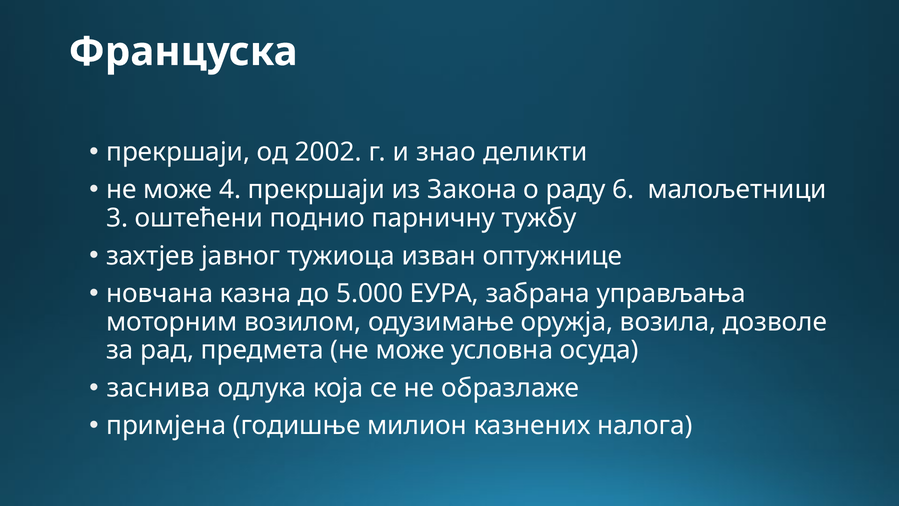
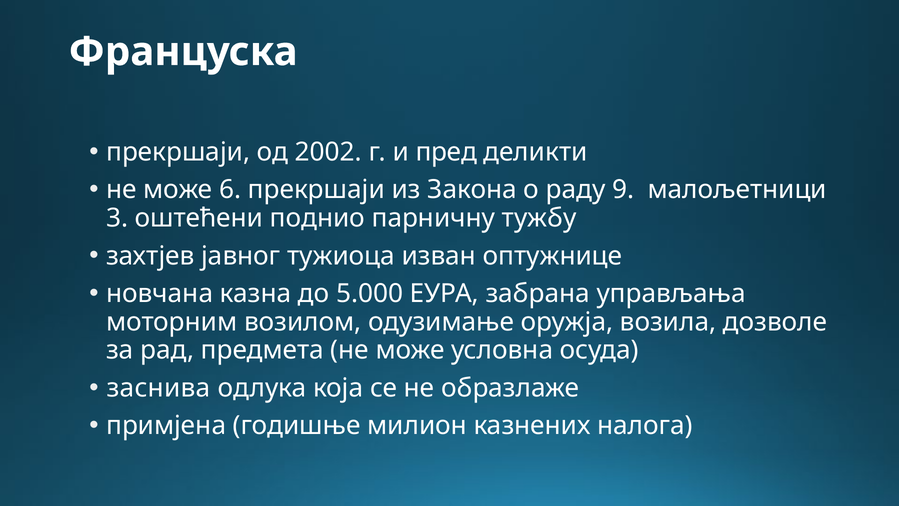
знао: знао -> пред (446, 152)
4: 4 -> 6 (230, 190)
6: 6 -> 9 (623, 190)
